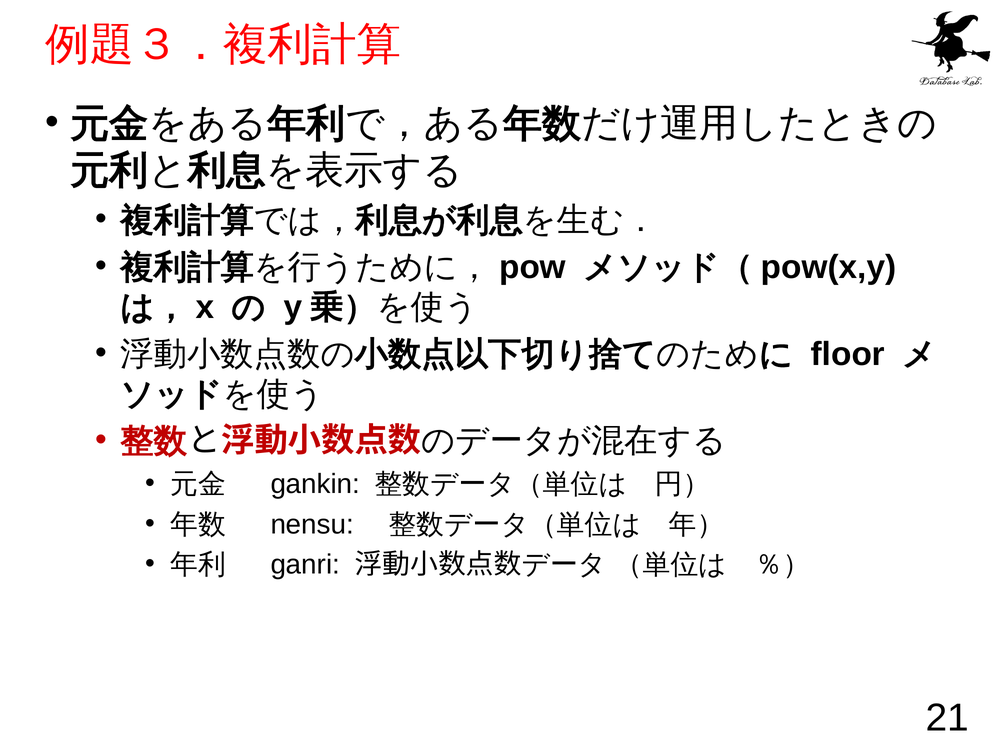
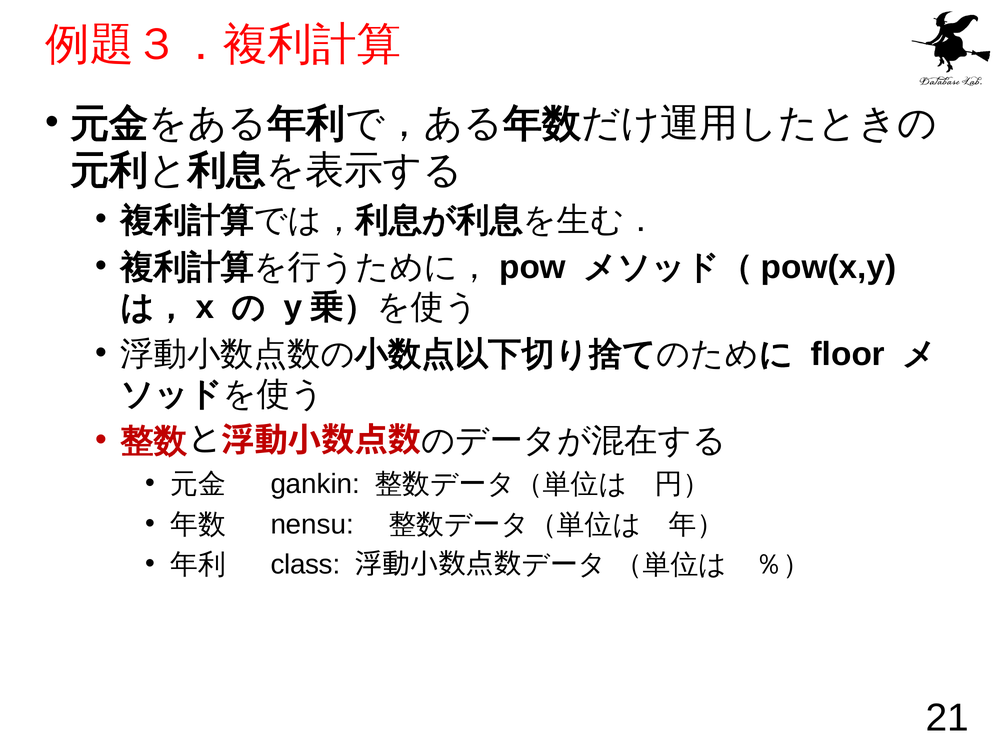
ganri: ganri -> class (305, 565)
